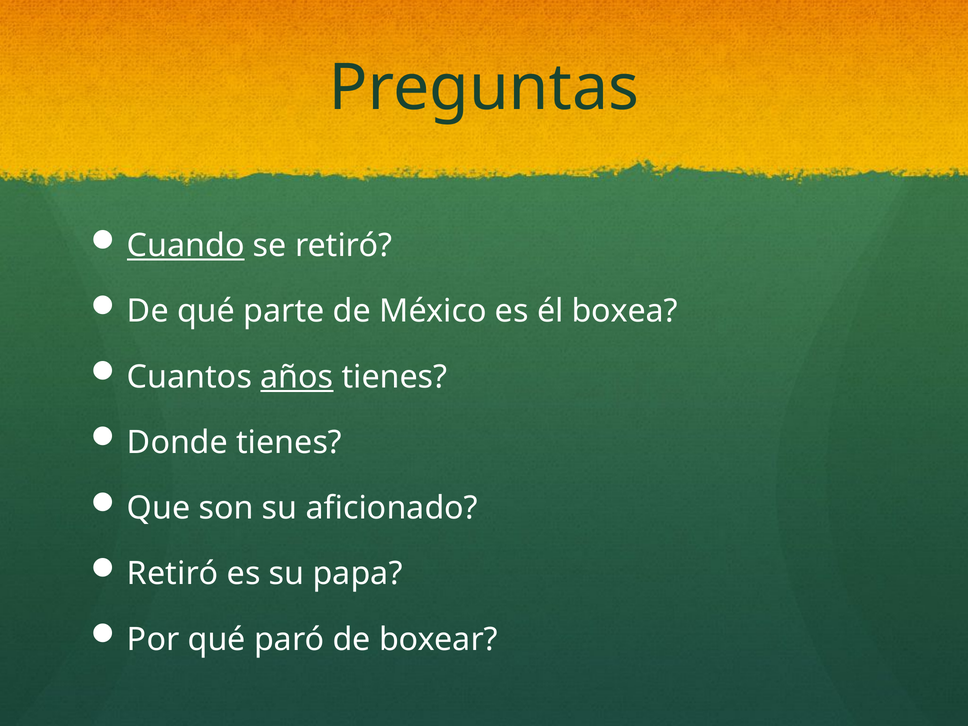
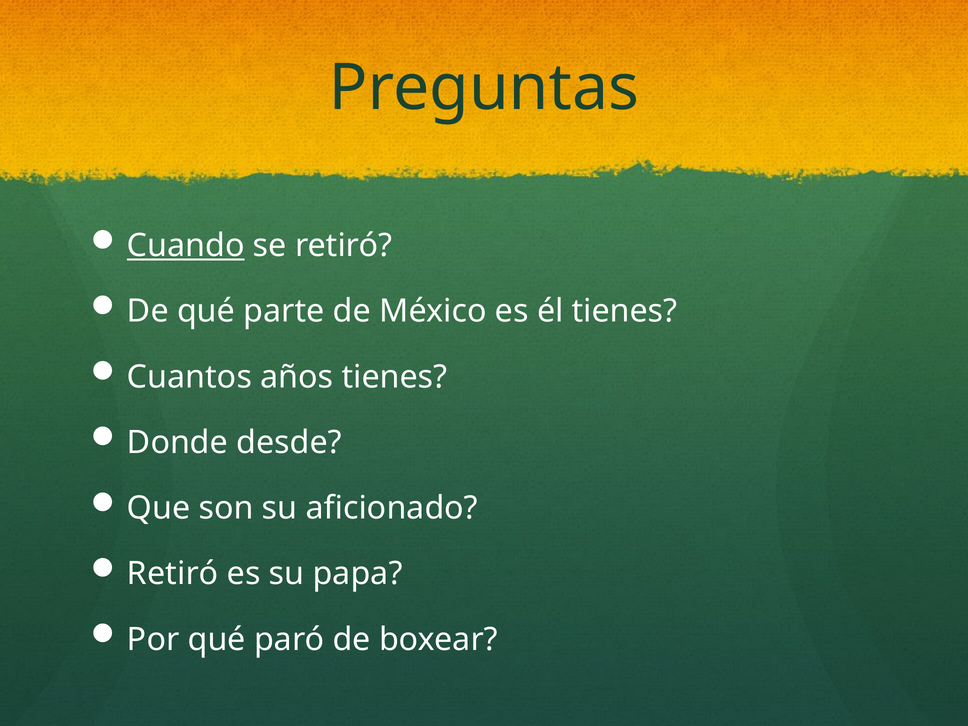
él boxea: boxea -> tienes (625, 311)
años underline: present -> none (297, 377)
Donde tienes: tienes -> desde (289, 443)
